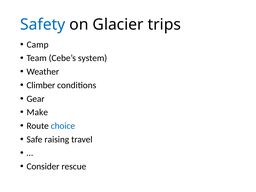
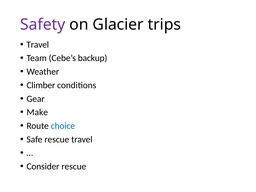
Safety colour: blue -> purple (43, 25)
Camp: Camp -> Travel (38, 45)
system: system -> backup (93, 58)
Safe raising: raising -> rescue (57, 139)
